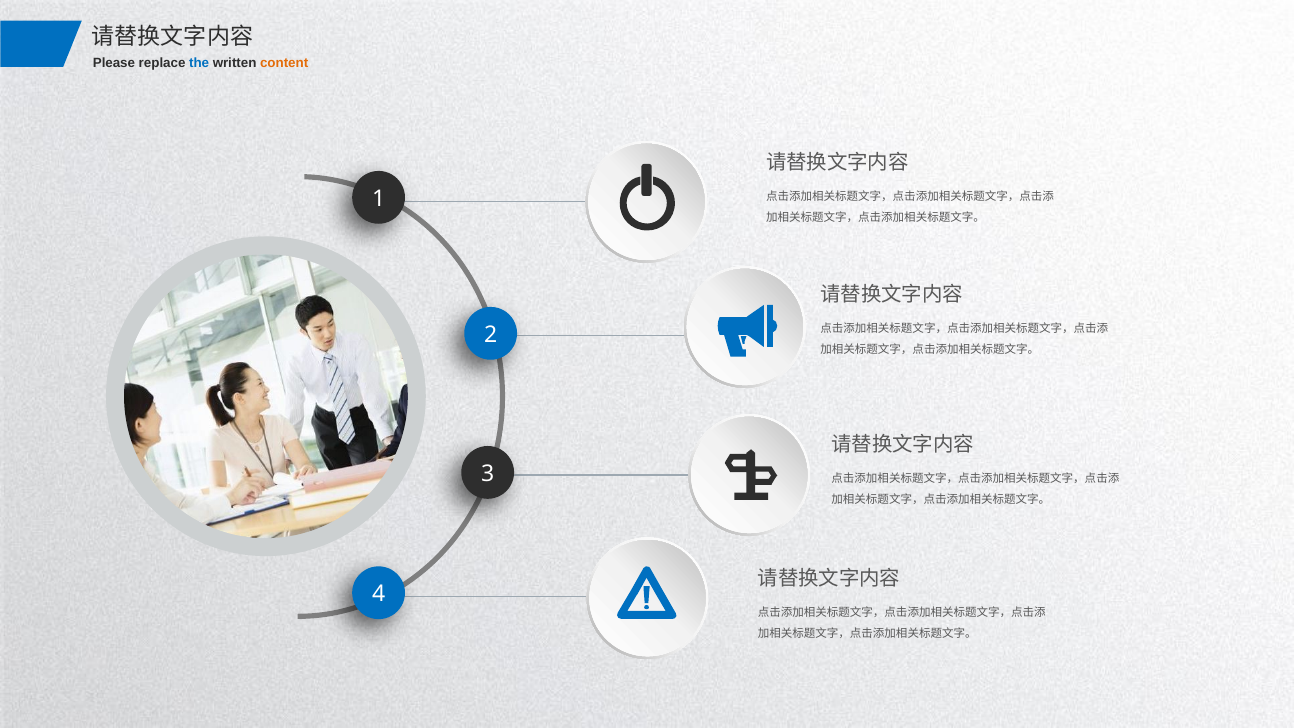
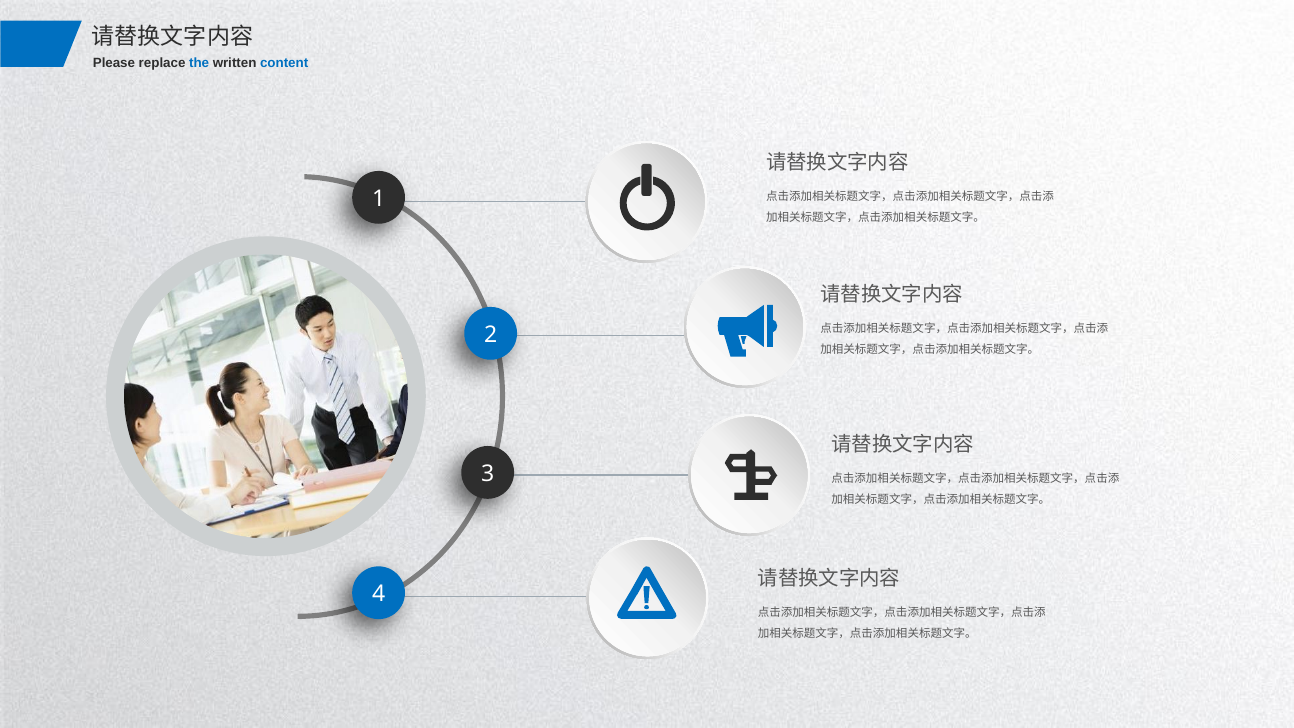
content colour: orange -> blue (284, 63)
